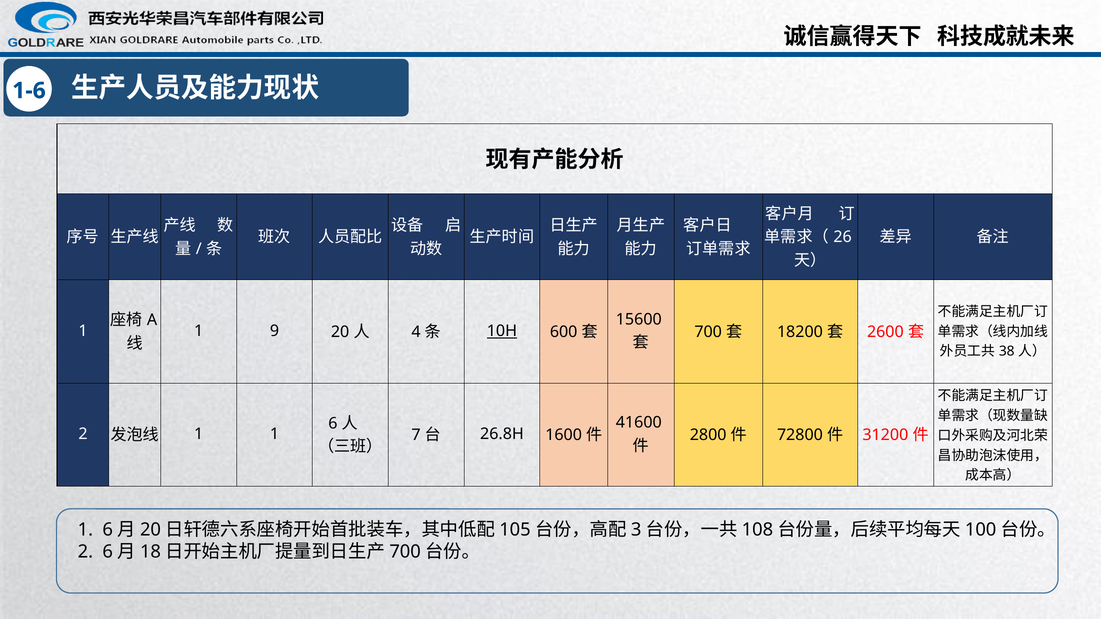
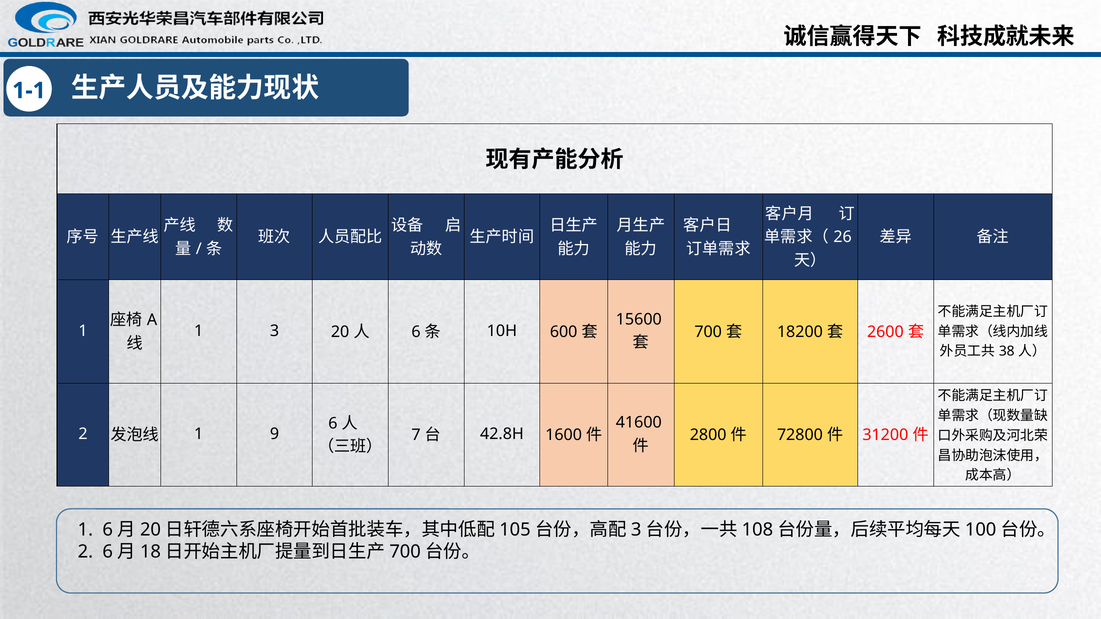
1-6: 1-6 -> 1-1 (29, 91)
9: 9 -> 3 (275, 331)
4: 4 -> 6 (416, 332)
10H underline: present -> none (502, 331)
1 1: 1 -> 9 (275, 435)
26.8H: 26.8H -> 42.8H (502, 435)
